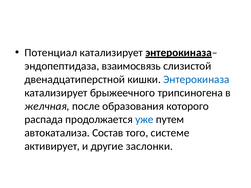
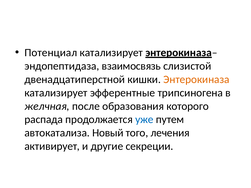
Энтерокиназа colour: blue -> orange (196, 79)
брыжеечного: брыжеечного -> эфферентные (123, 93)
Состав: Состав -> Новый (108, 133)
системе: системе -> лечения (170, 133)
заслонки: заслонки -> секреции (149, 146)
